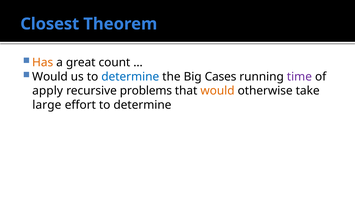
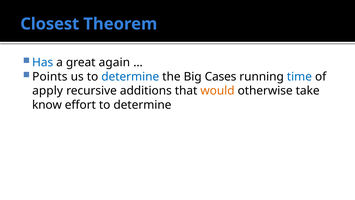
Has colour: orange -> blue (43, 62)
count: count -> again (114, 62)
Would: Would -> Points (50, 76)
time colour: purple -> blue (299, 76)
problems: problems -> additions (146, 91)
large: large -> know (47, 105)
